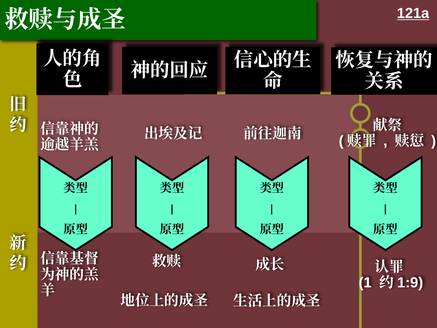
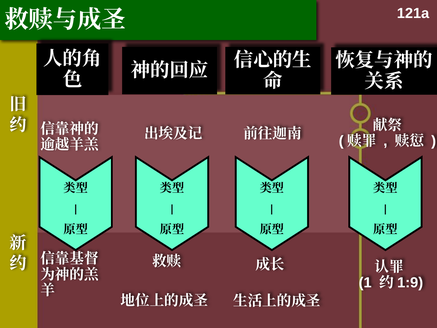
121a underline: present -> none (413, 13)
